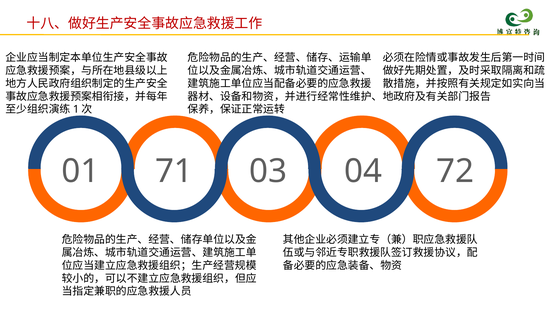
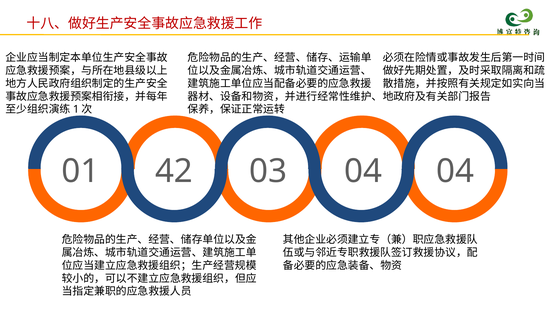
71: 71 -> 42 (174, 171)
04 72: 72 -> 04 (455, 171)
